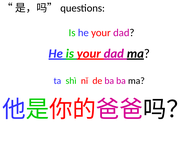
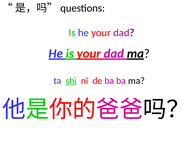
shì underline: none -> present (71, 81)
